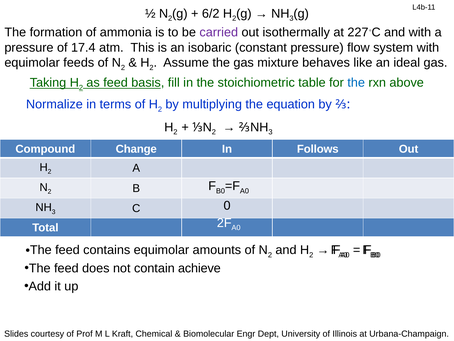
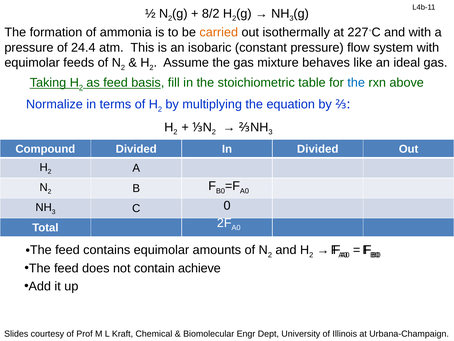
6/2: 6/2 -> 8/2 (211, 14)
carried colour: purple -> orange (219, 32)
17.4: 17.4 -> 24.4 (83, 47)
Compound Change: Change -> Divided (136, 149)
In Follows: Follows -> Divided (318, 149)
